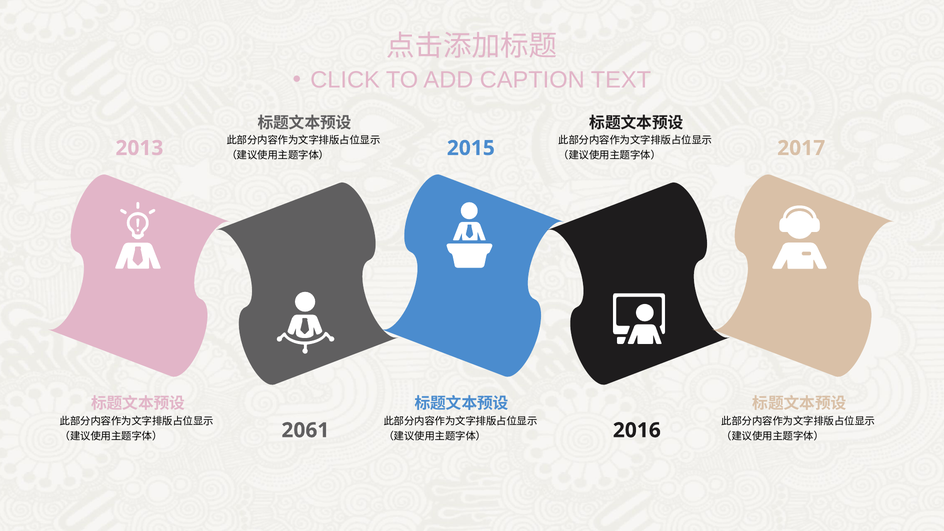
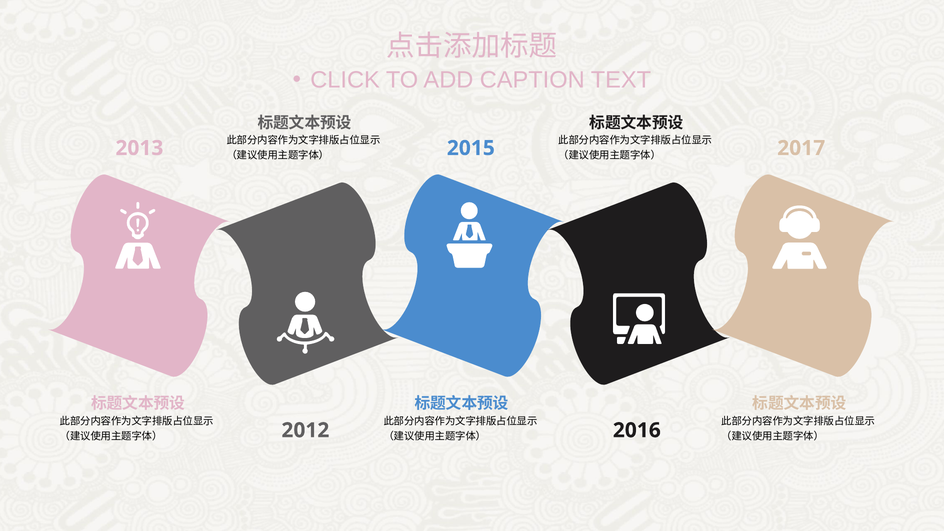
2061: 2061 -> 2012 (305, 430)
